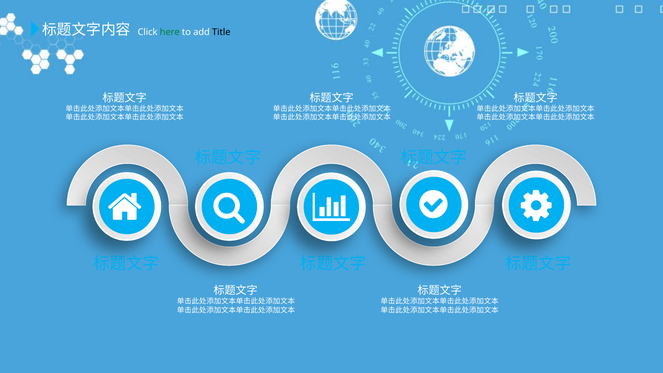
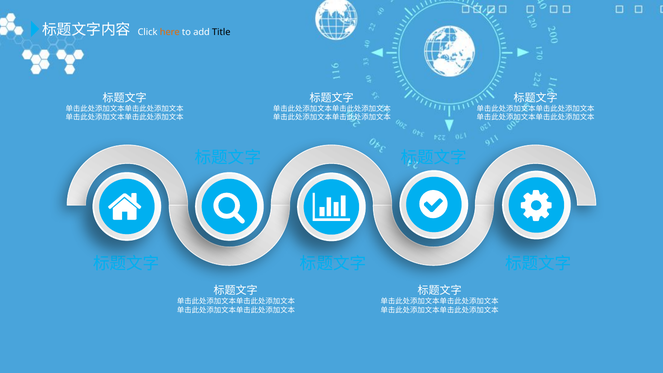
here colour: green -> orange (170, 32)
